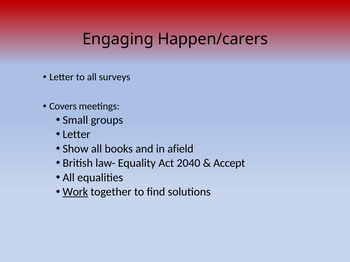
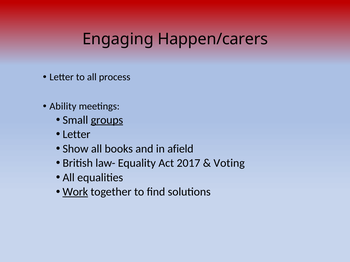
surveys: surveys -> process (115, 77)
Covers: Covers -> Ability (63, 107)
groups underline: none -> present (107, 120)
2040: 2040 -> 2017 (188, 163)
Accept: Accept -> Voting (229, 163)
